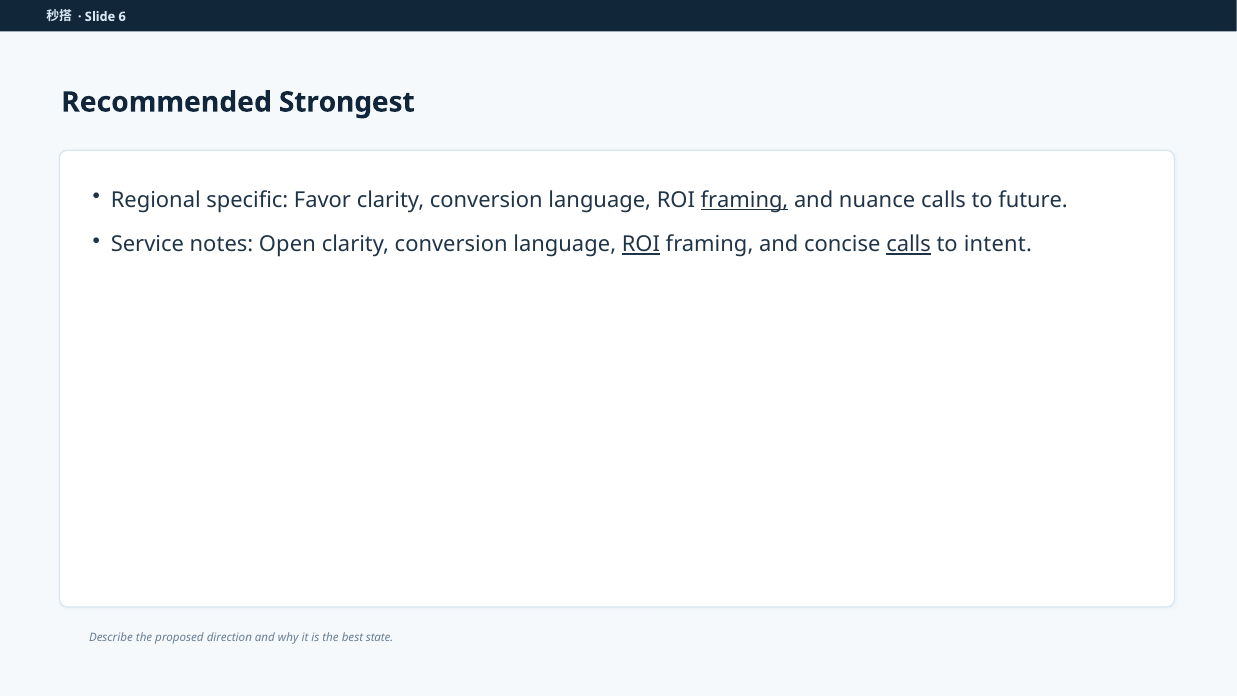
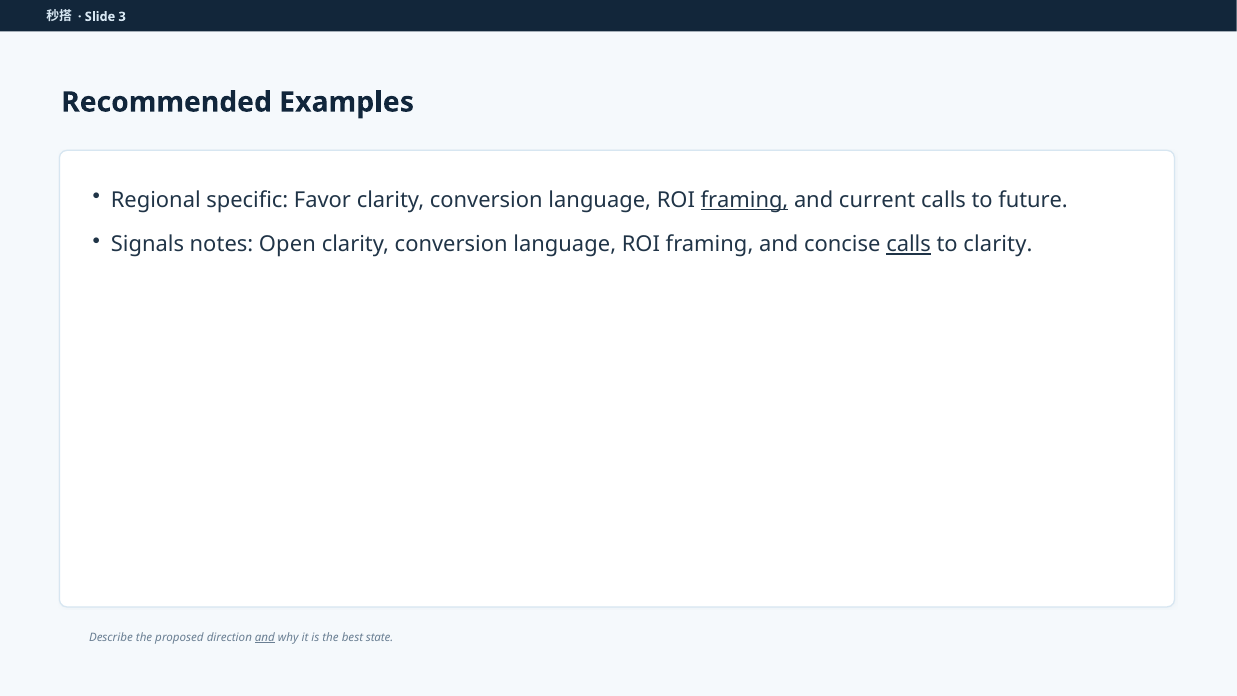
6: 6 -> 3 (122, 17)
Strongest: Strongest -> Examples (347, 102)
nuance: nuance -> current (877, 200)
Service: Service -> Signals (147, 245)
ROI underline: present -> none (641, 245)
to intent: intent -> clarity (998, 245)
and underline: none -> present (265, 637)
